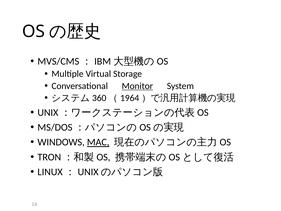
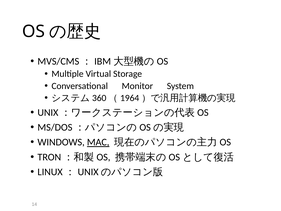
Monitor underline: present -> none (137, 86)
